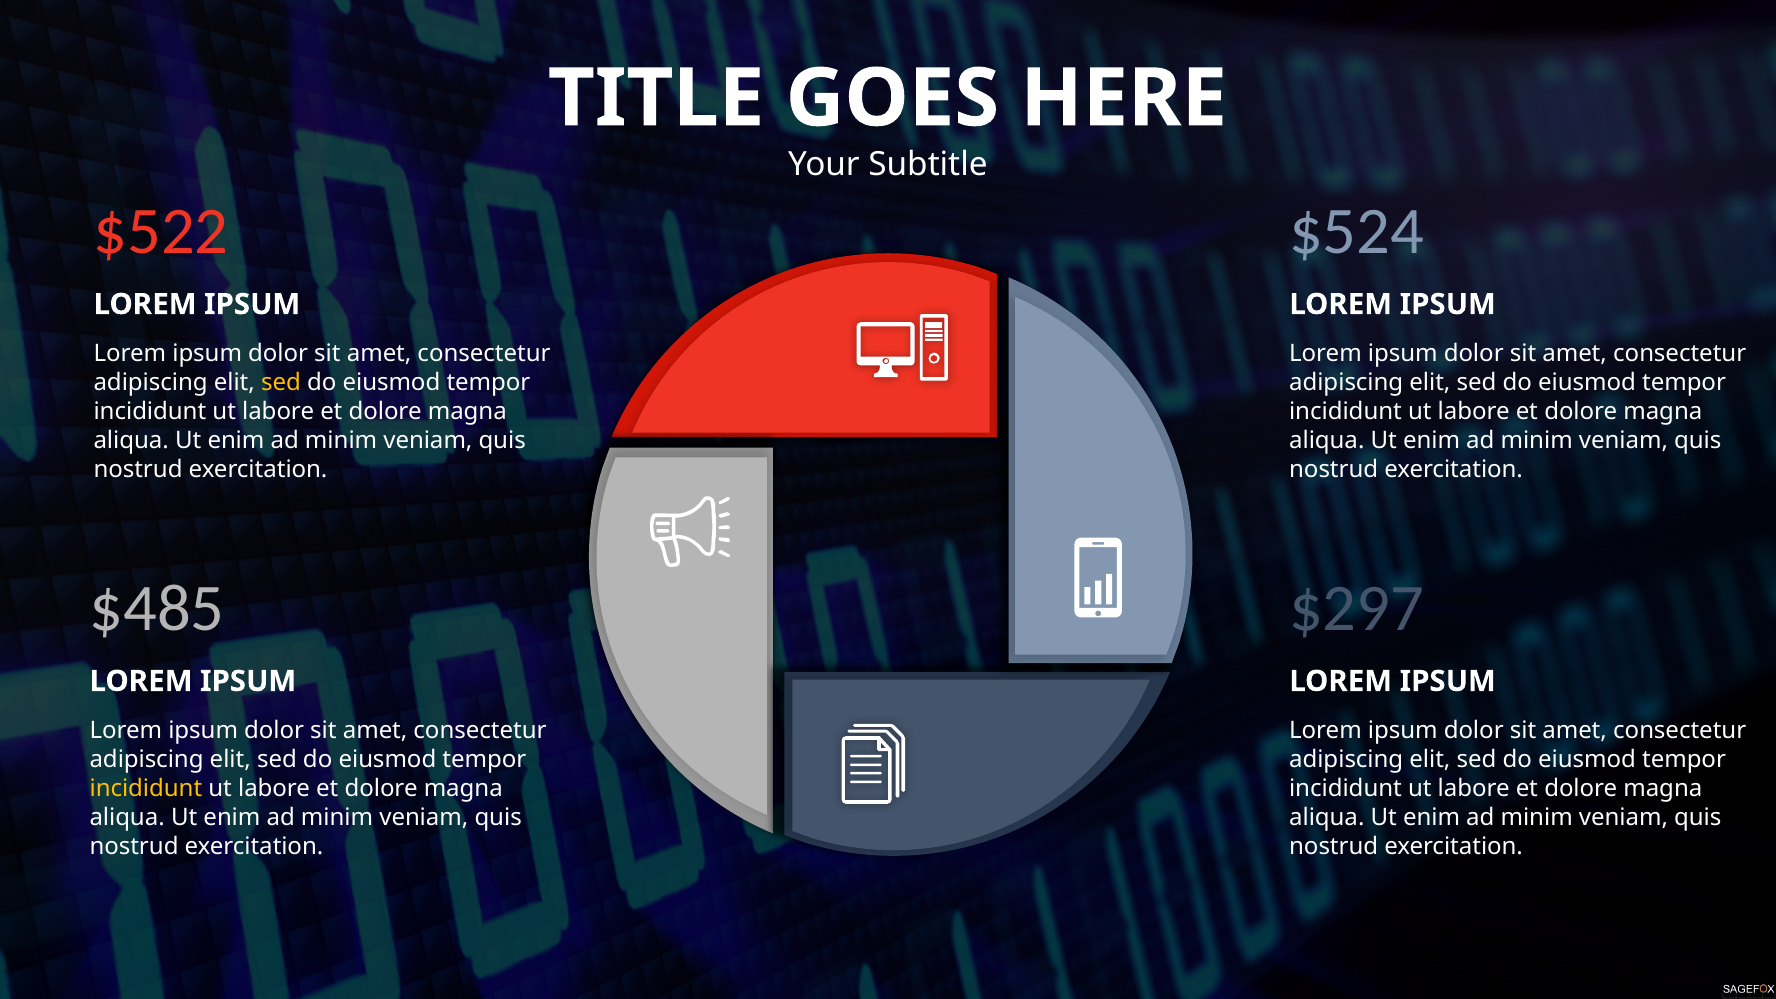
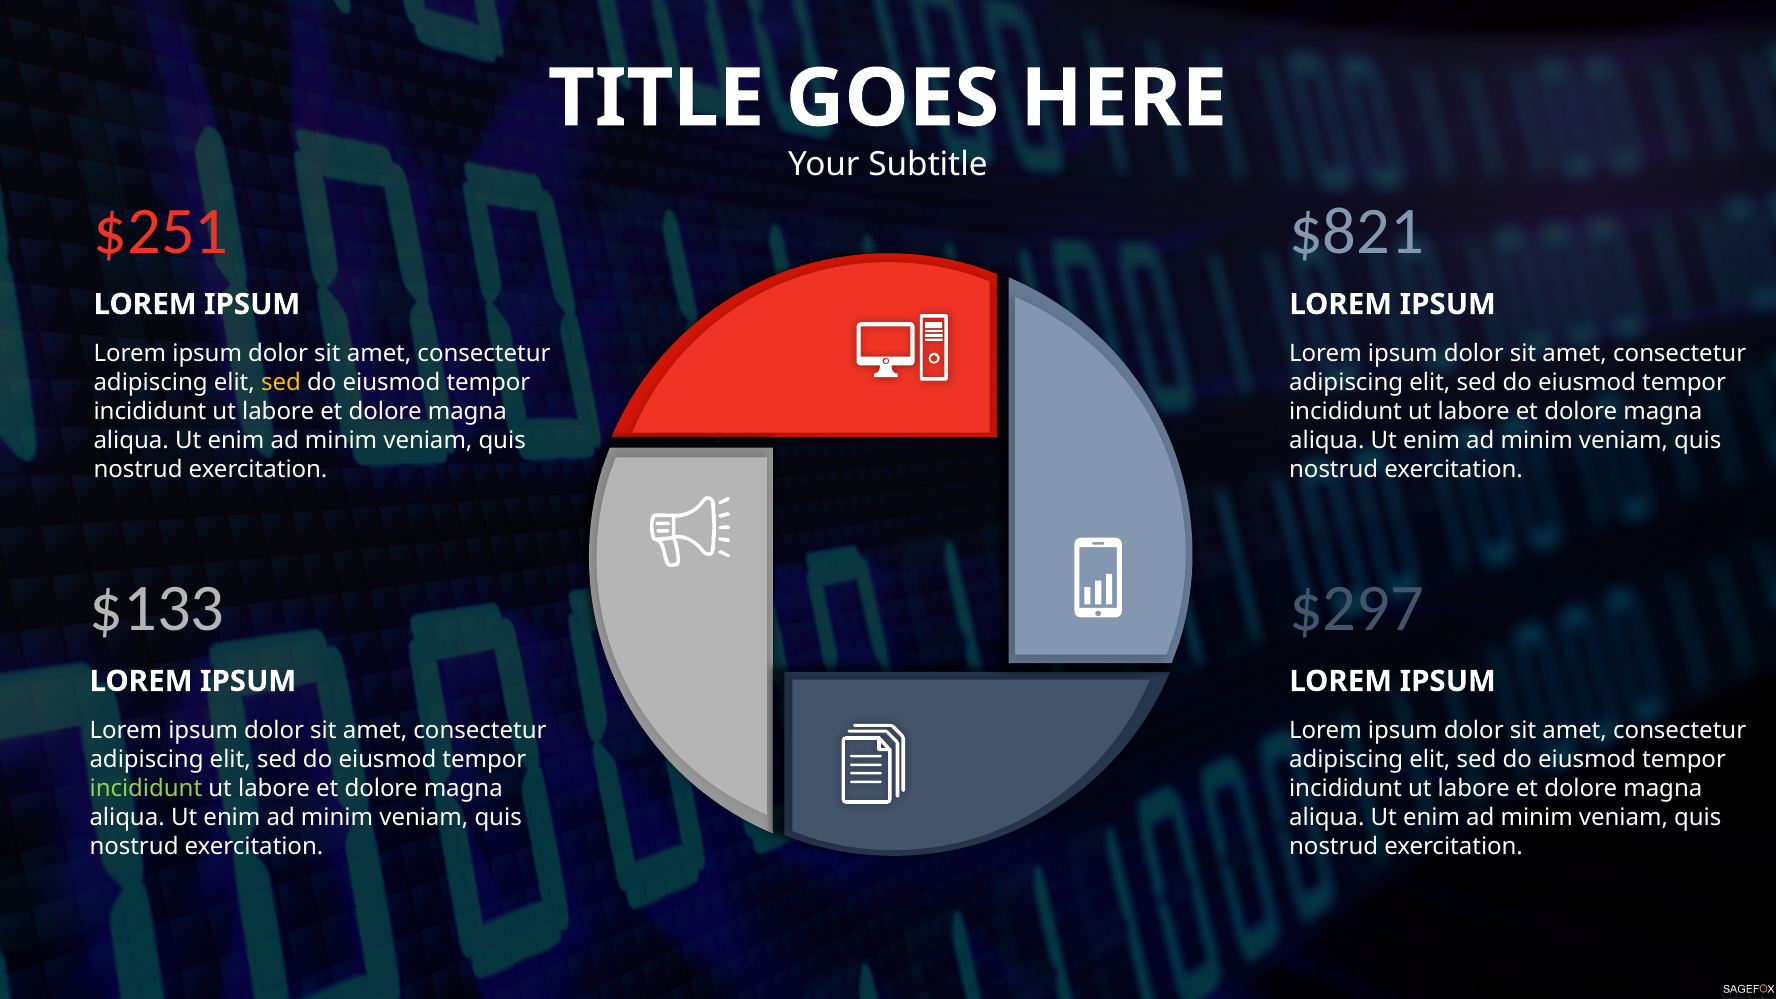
$522: $522 -> $251 (161, 232)
$524: $524 -> $821 (1357, 232)
$485: $485 -> $133 (157, 608)
incididunt colour: yellow -> light green (146, 789)
